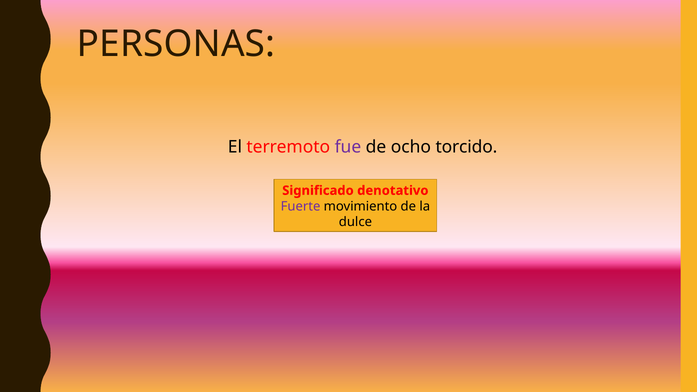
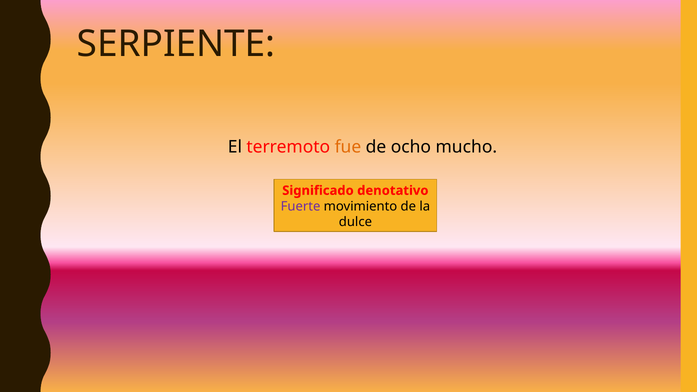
PERSONAS: PERSONAS -> SERPIENTE (176, 44)
fue colour: purple -> orange (348, 147)
torcido: torcido -> mucho (466, 147)
